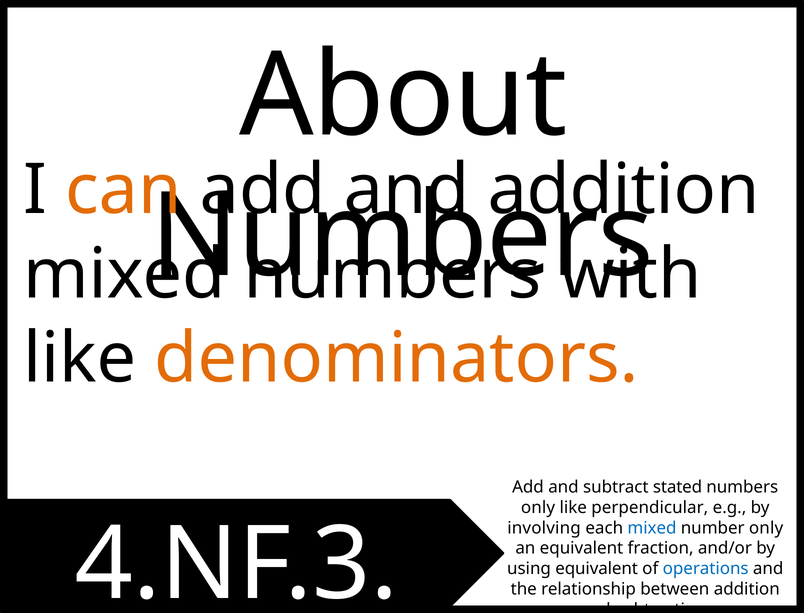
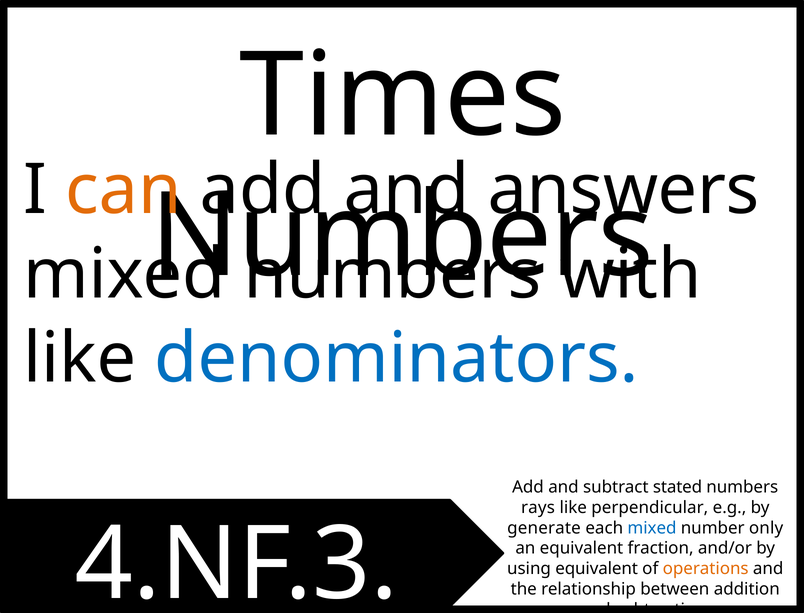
About: About -> Times (403, 96)
addition: addition -> answers (624, 190)
denominators colour: orange -> blue (397, 359)
only: only -> rays (538, 507)
involving: involving -> generate (544, 528)
operations colour: blue -> orange (706, 568)
